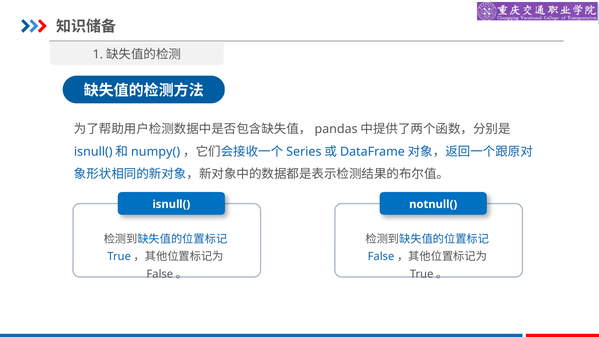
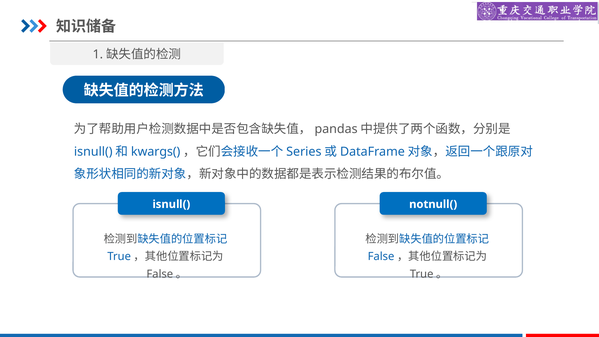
numpy(: numpy( -> kwargs( (156, 152)
